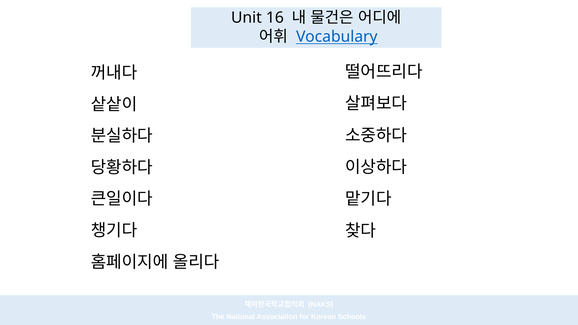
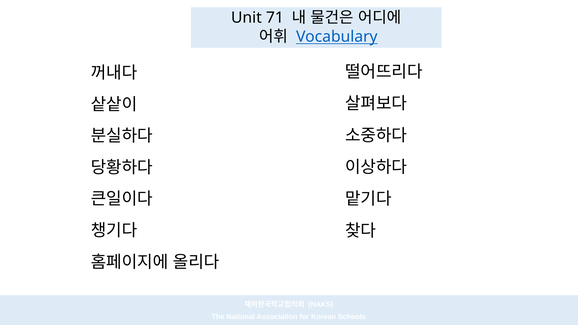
16: 16 -> 71 (275, 18)
